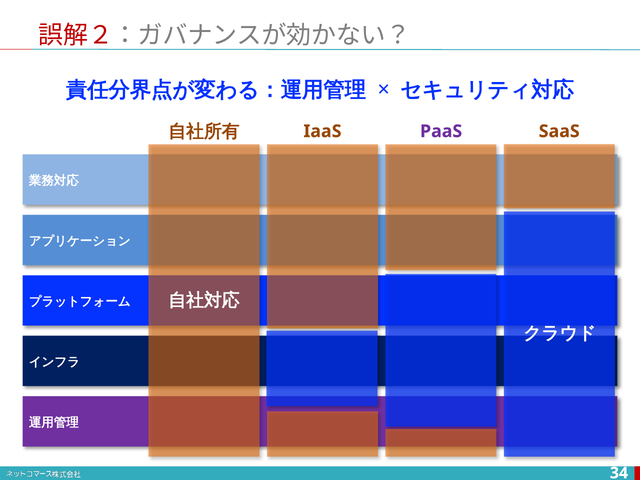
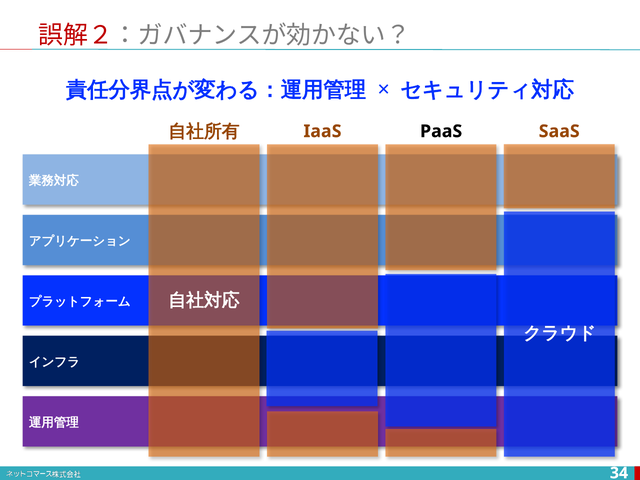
PaaS colour: purple -> black (441, 131)
